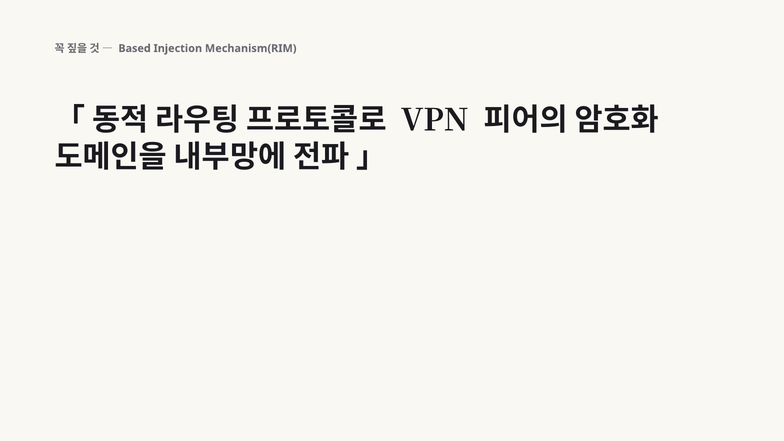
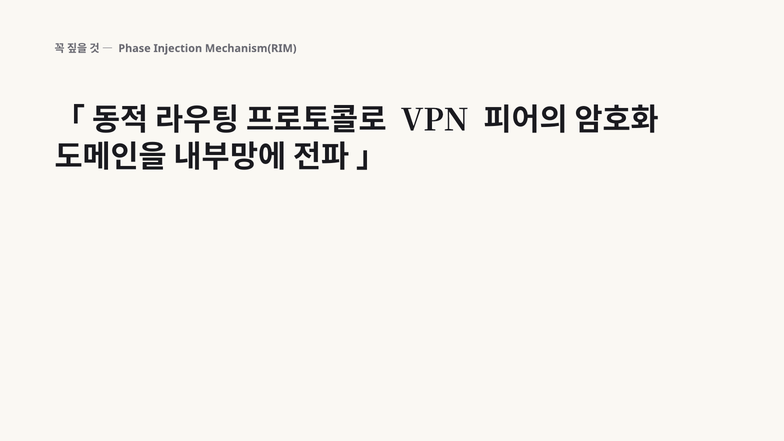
Based: Based -> Phase (135, 48)
